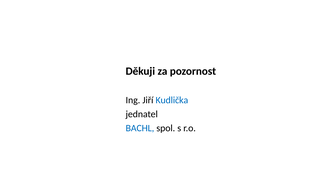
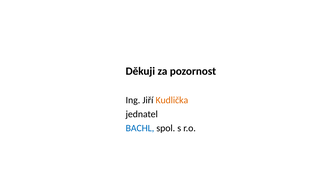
Kudlička colour: blue -> orange (172, 100)
